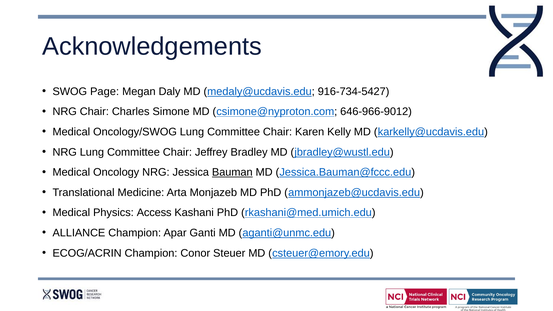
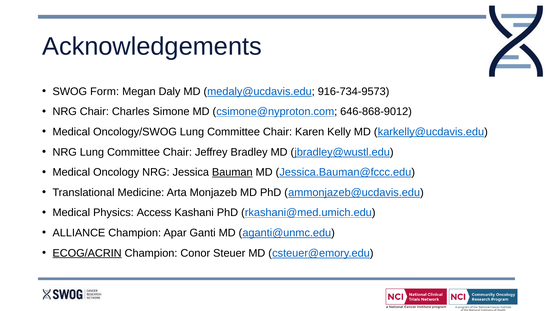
Page: Page -> Form (105, 92)
916-734-5427: 916-734-5427 -> 916-734-9573 (354, 92)
646-966-9012: 646-966-9012 -> 646-868-9012 (376, 112)
ECOG/ACRIN underline: none -> present (87, 253)
